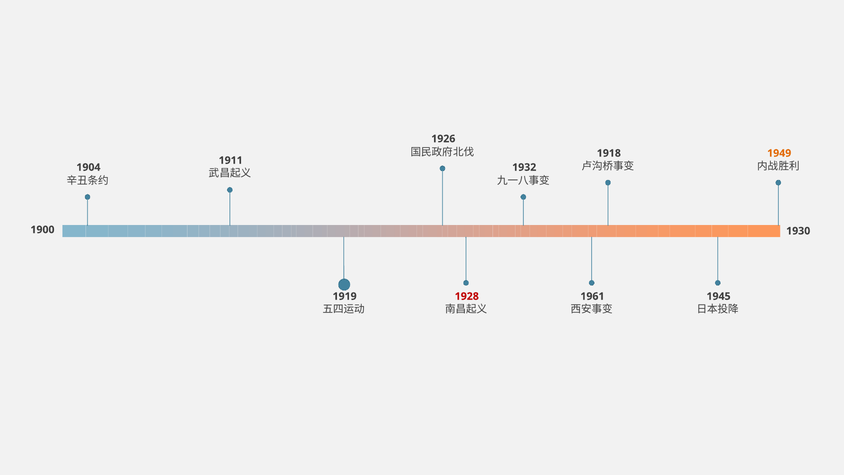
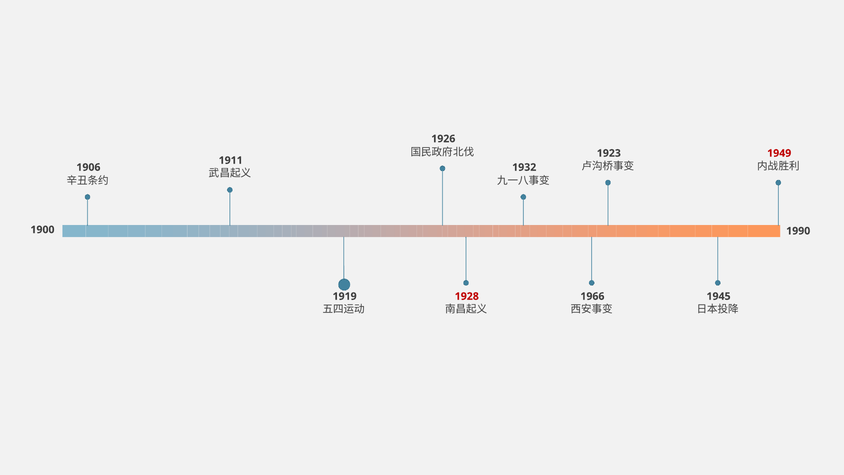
1918: 1918 -> 1923 (609, 153)
1949 colour: orange -> red (779, 153)
1904: 1904 -> 1906 (88, 167)
1930: 1930 -> 1990 (798, 231)
1961: 1961 -> 1966 (592, 296)
